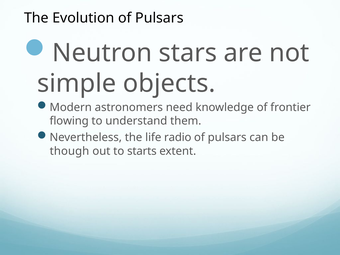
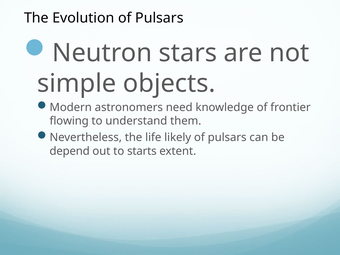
radio: radio -> likely (178, 137)
though: though -> depend (70, 151)
